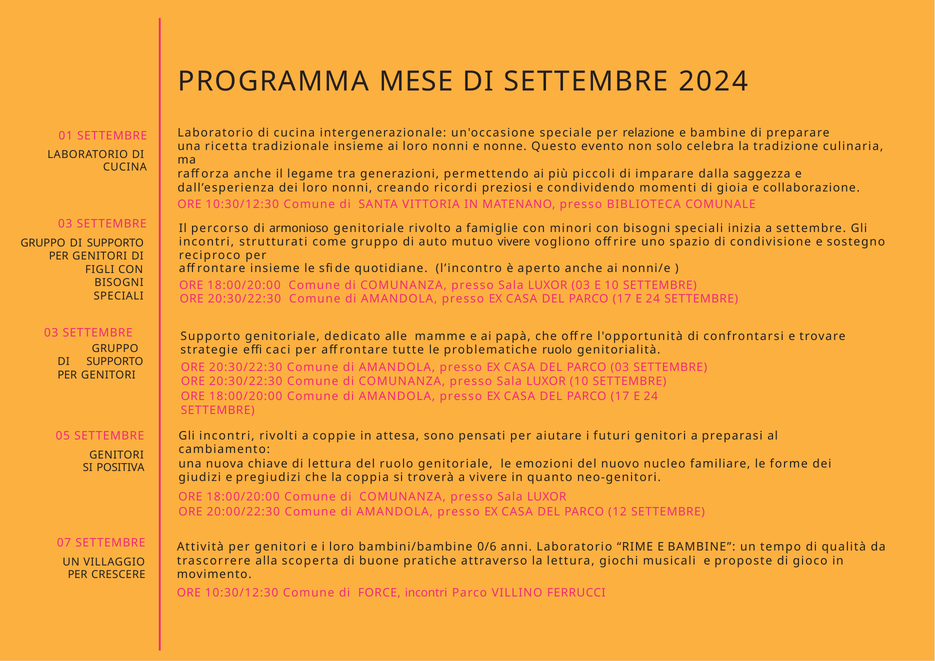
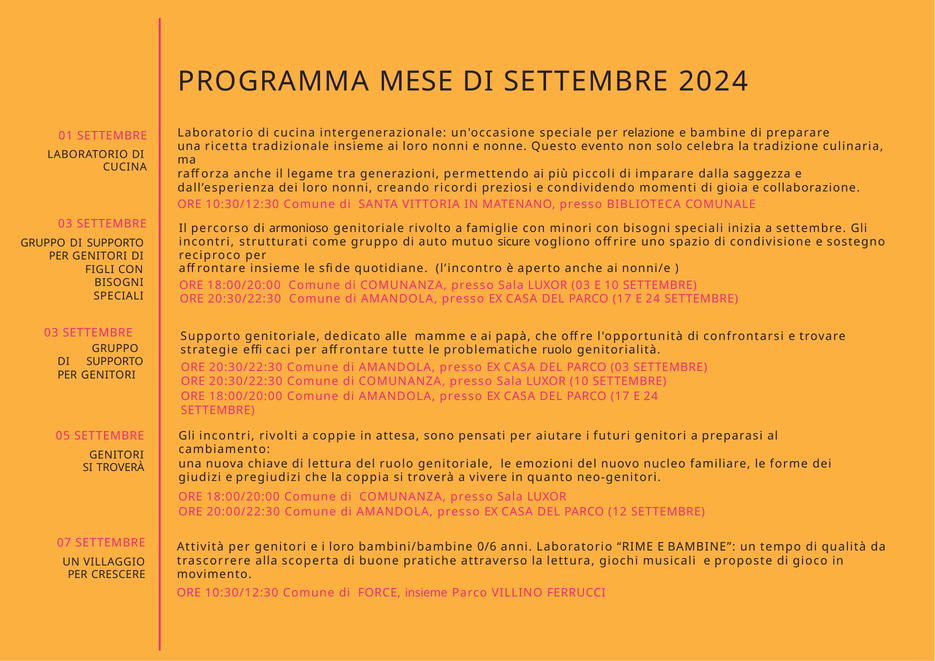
mutuo vivere: vivere -> sicure (514, 242)
POSITIVA: POSITIVA -> TROVERÀ (120, 468)
FORCE incontri: incontri -> insieme (426, 593)
